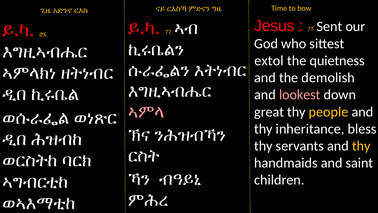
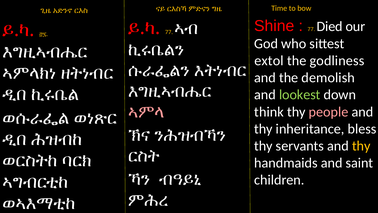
Jesus: Jesus -> Shine (274, 26)
Sent: Sent -> Died (330, 26)
quietness: quietness -> godliness (337, 61)
lookest colour: pink -> light green (300, 95)
great: great -> think (269, 112)
people colour: yellow -> pink (329, 112)
